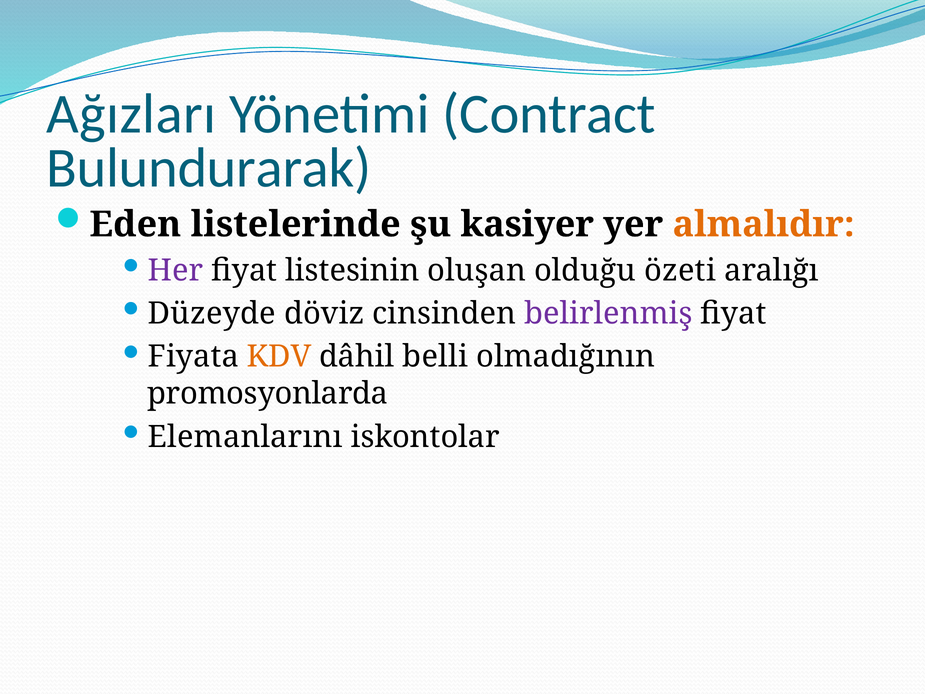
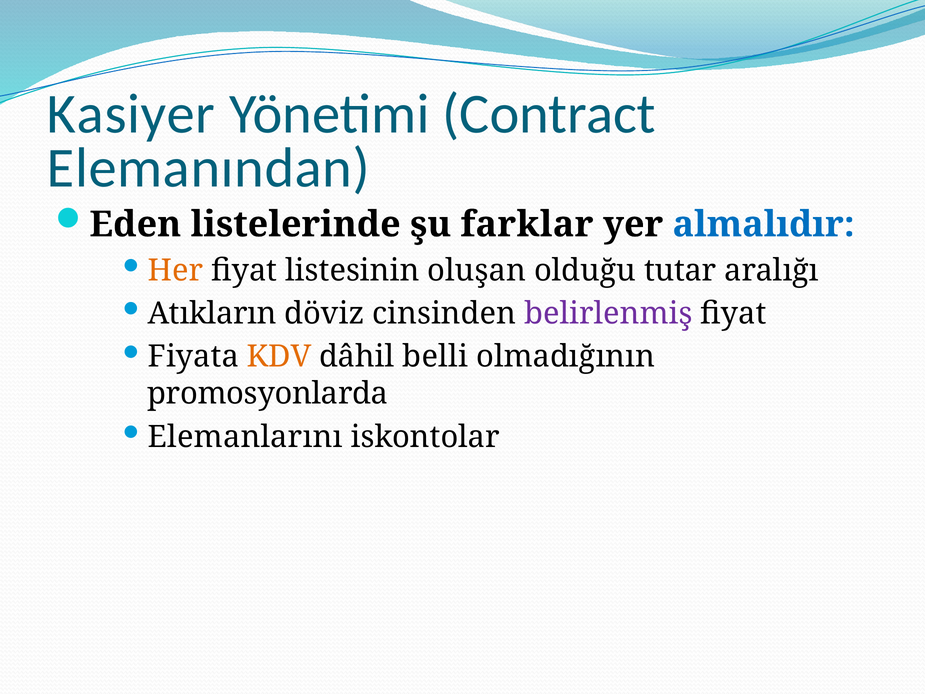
Ağızları: Ağızları -> Kasiyer (131, 114)
Bulundurarak: Bulundurarak -> Elemanından (208, 168)
kasiyer: kasiyer -> farklar (527, 224)
almalıdır colour: orange -> blue (764, 224)
Her colour: purple -> orange (176, 270)
özeti: özeti -> tutar (680, 270)
Düzeyde: Düzeyde -> Atıkların (212, 313)
